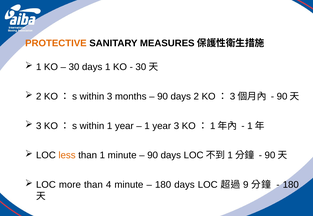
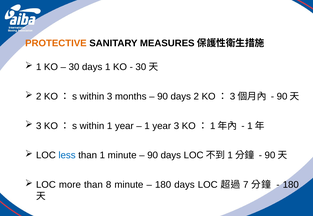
less colour: orange -> blue (67, 156)
4: 4 -> 8 (109, 185)
9: 9 -> 7 (246, 185)
